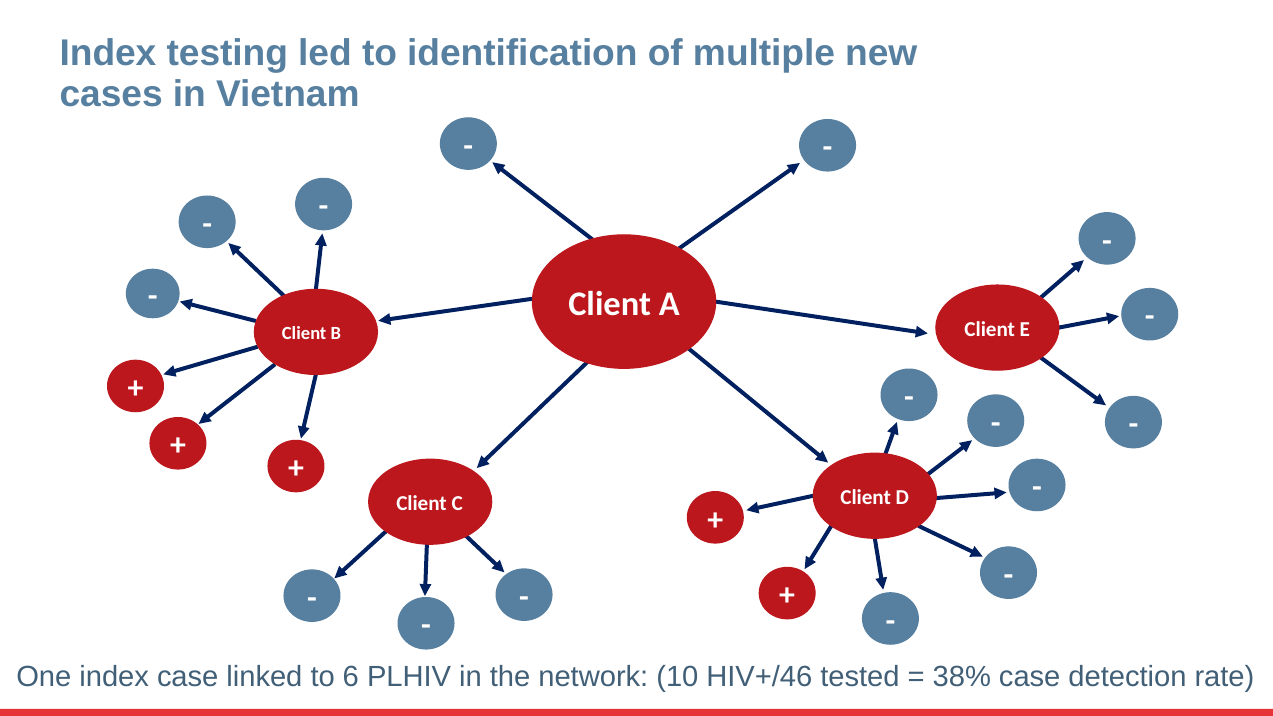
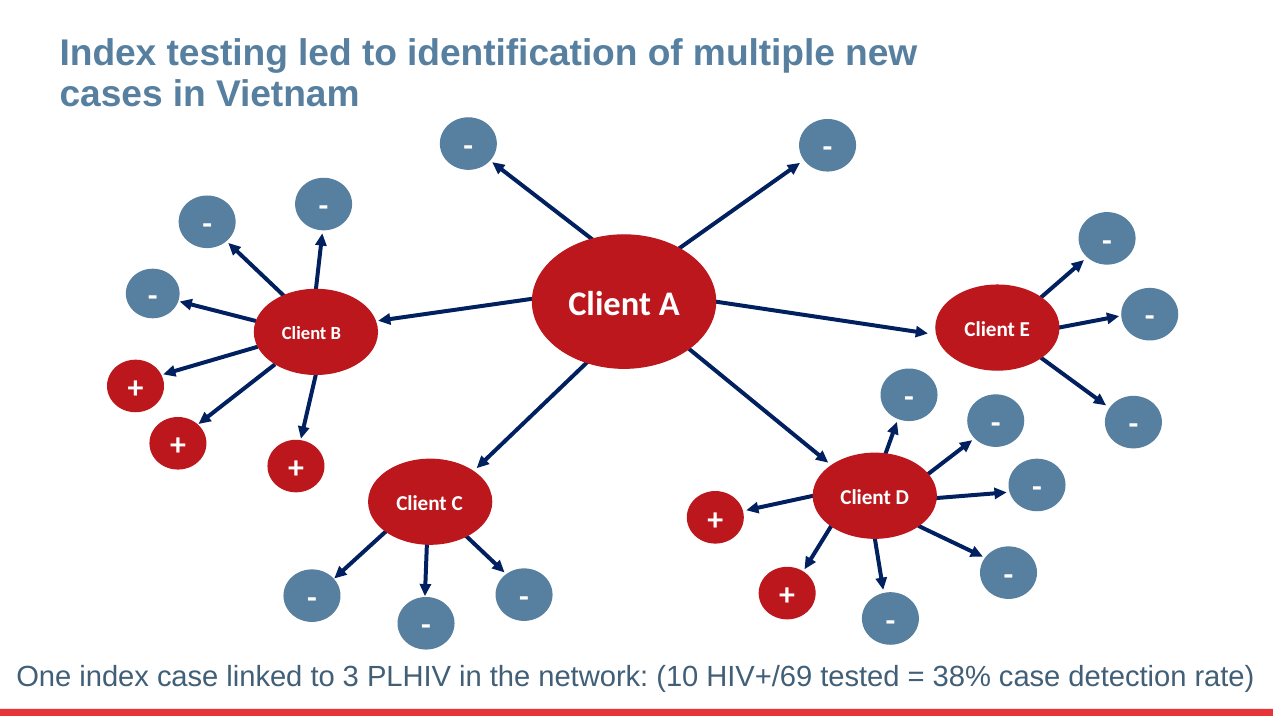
6: 6 -> 3 (351, 677)
HIV+/46: HIV+/46 -> HIV+/69 (759, 677)
